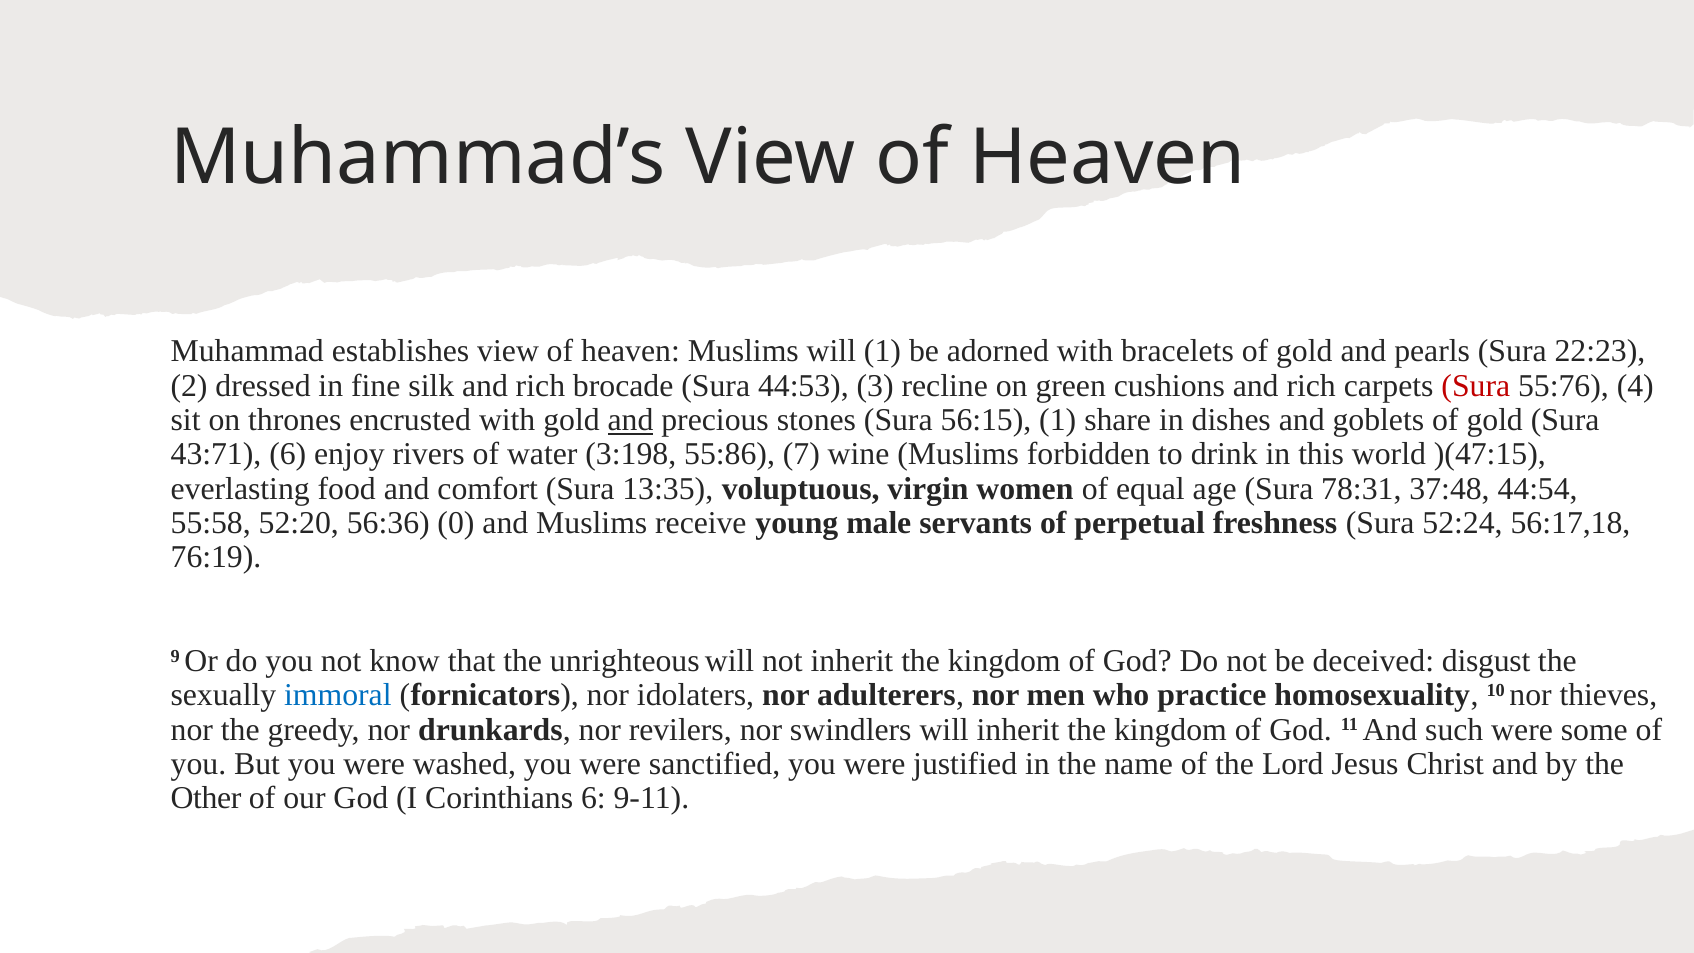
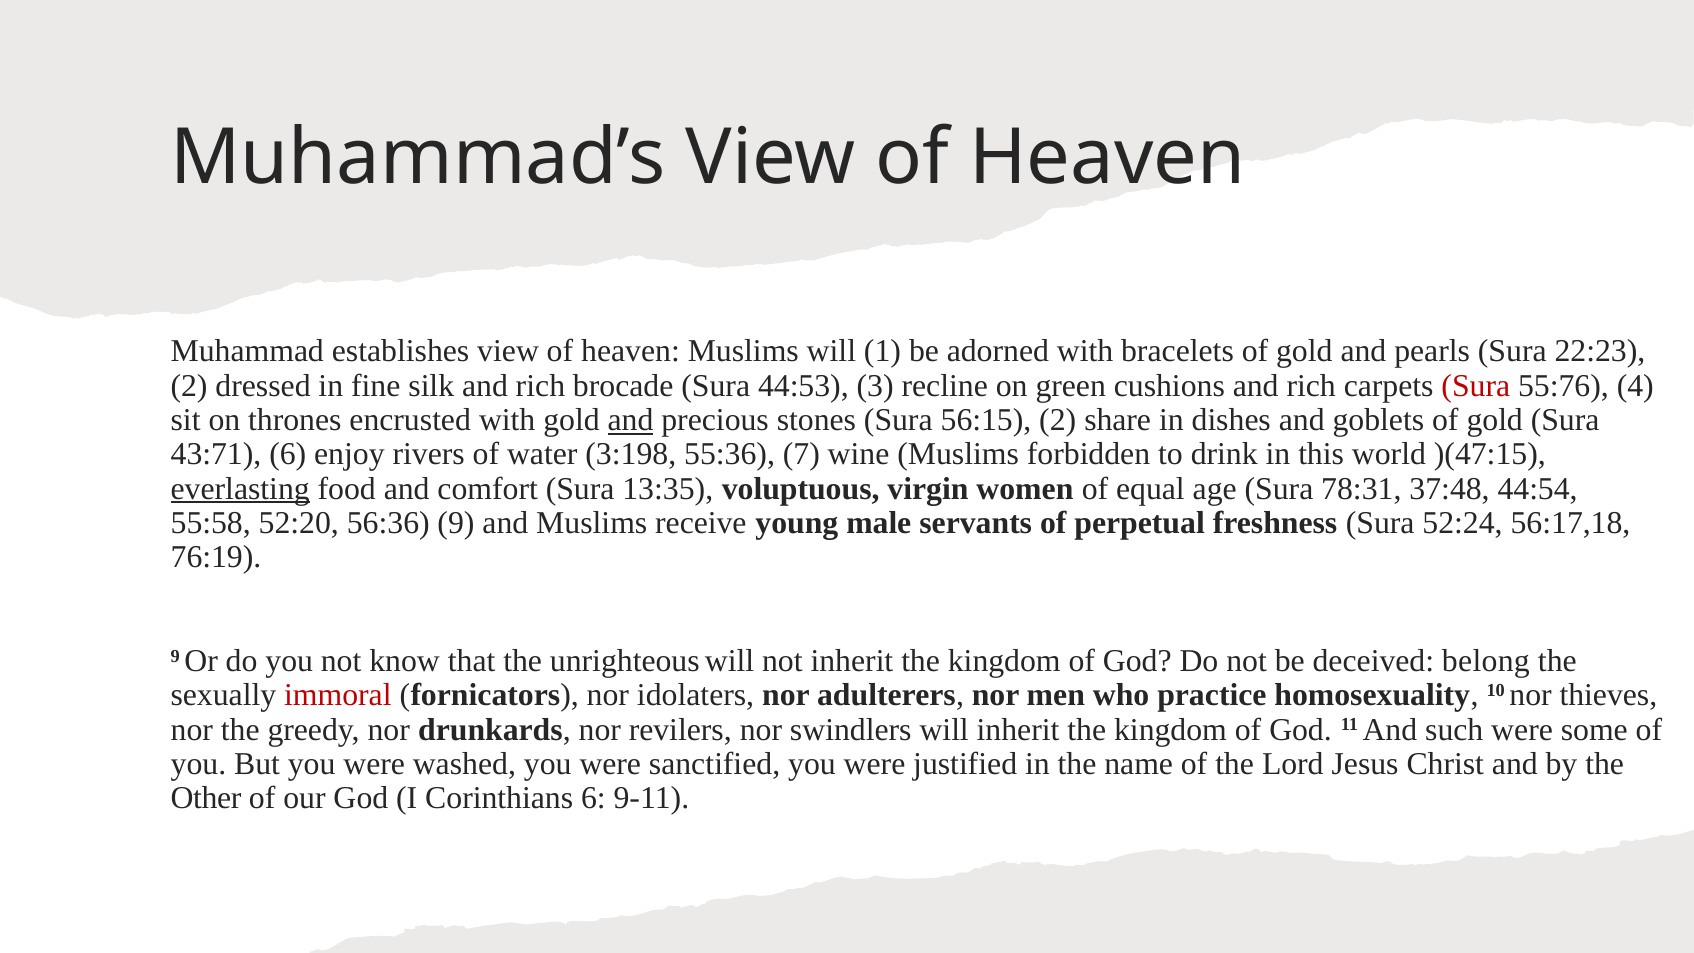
56:15 1: 1 -> 2 (1058, 420)
55:86: 55:86 -> 55:36 (730, 454)
everlasting underline: none -> present (240, 488)
56:36 0: 0 -> 9 (456, 523)
disgust: disgust -> belong (1486, 661)
immoral colour: blue -> red (338, 695)
